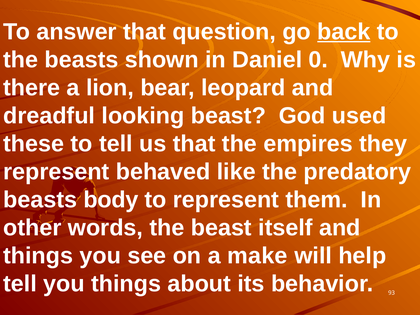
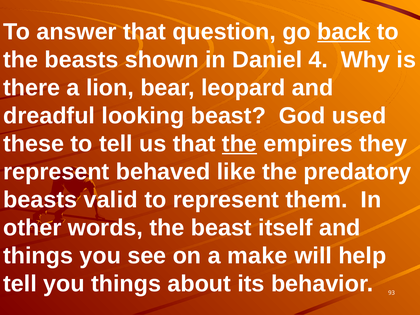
0: 0 -> 4 (318, 60)
the underline: none -> present (239, 144)
body: body -> valid (111, 200)
